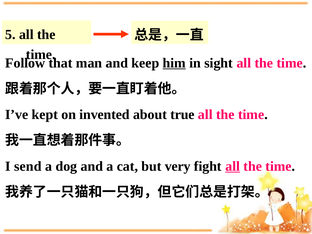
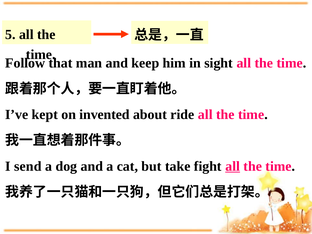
him underline: present -> none (174, 63)
true: true -> ride (182, 115)
very: very -> take (178, 166)
